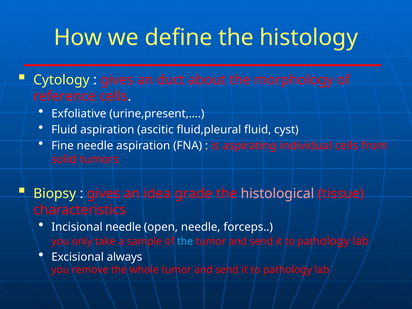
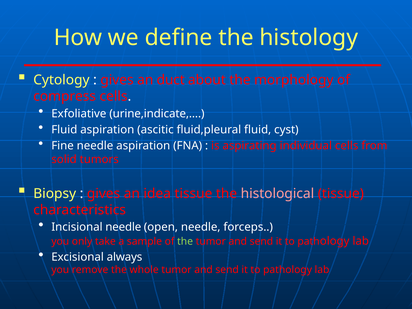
reference: reference -> compress (65, 96)
urine,present,…: urine,present,… -> urine,indicate,… (157, 114)
idea grade: grade -> tissue (193, 193)
the colour: light blue -> light green (185, 241)
